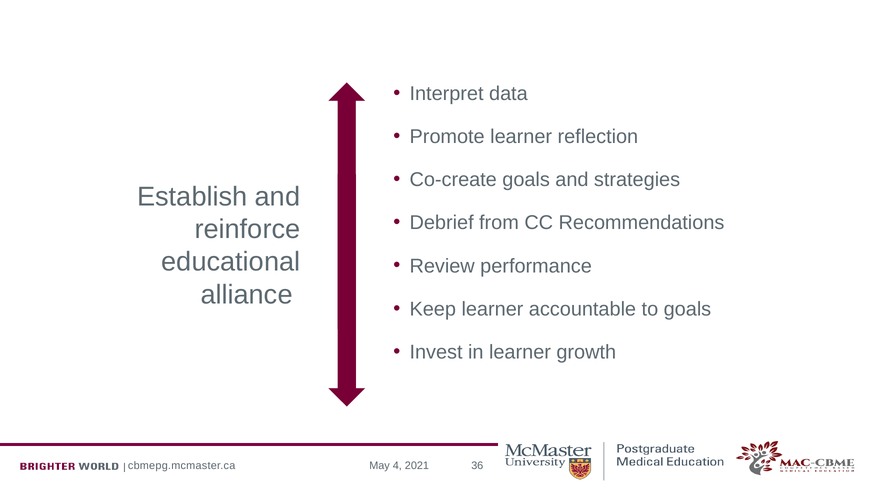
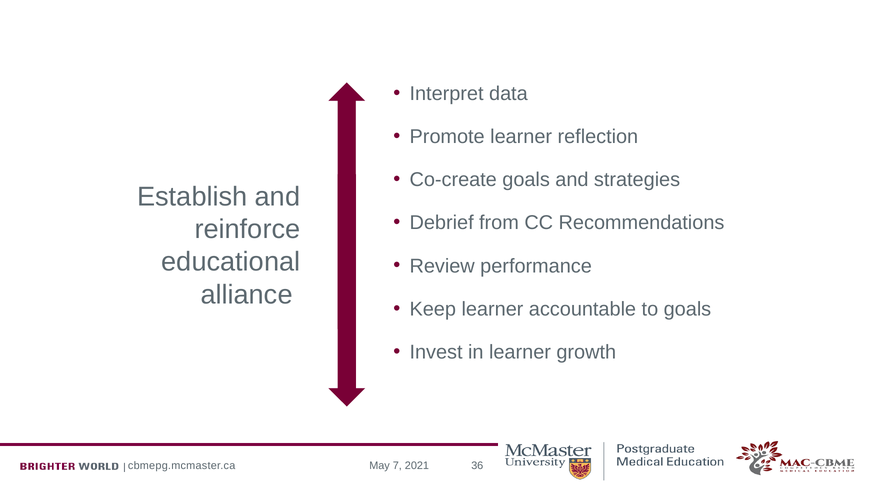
4: 4 -> 7 (397, 466)
